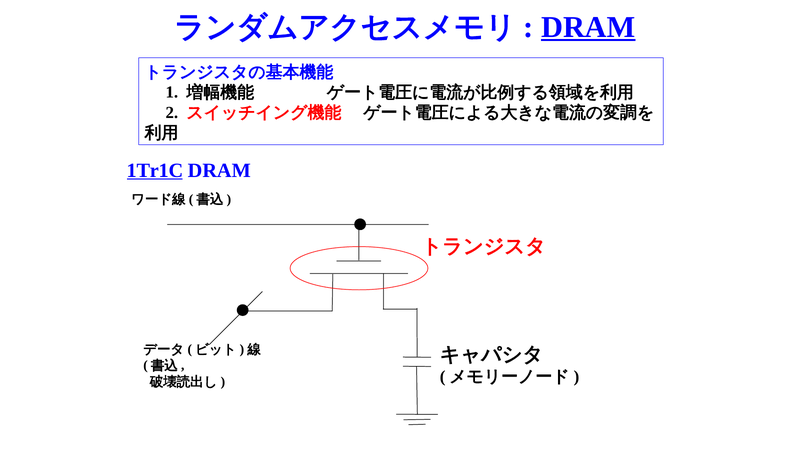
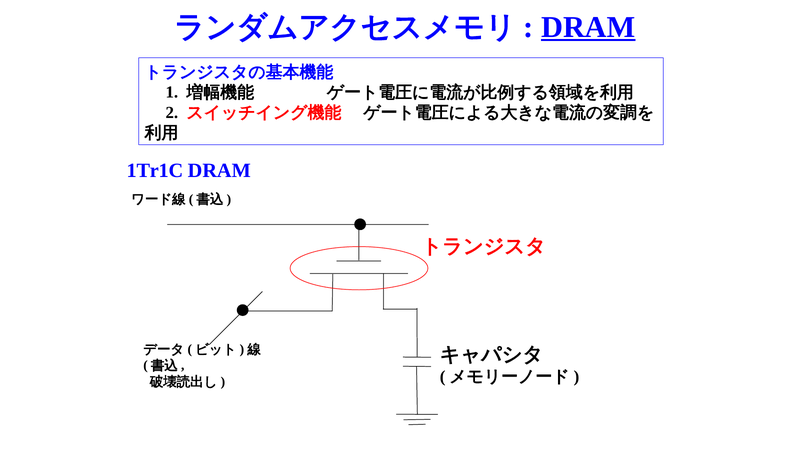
1Tr1C underline: present -> none (155, 171)
